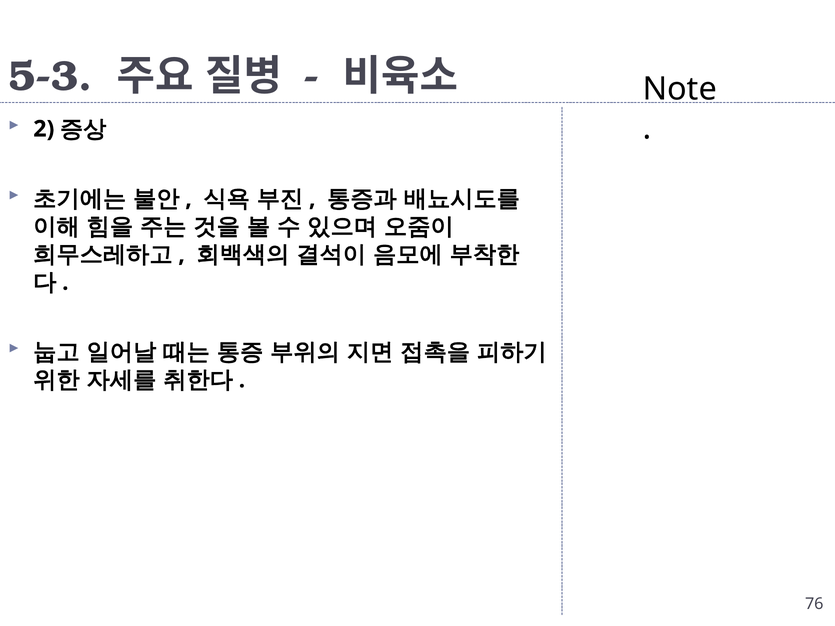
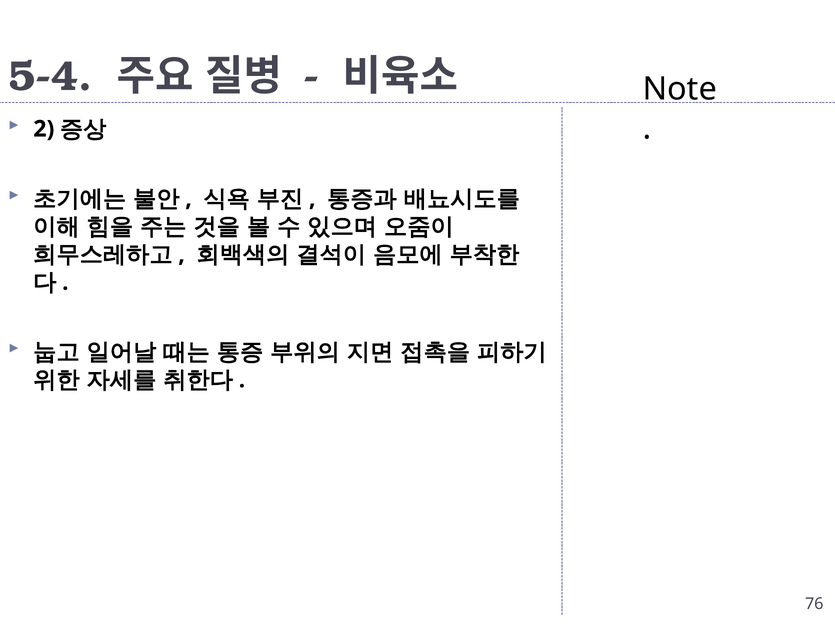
5-3: 5-3 -> 5-4 (50, 76)
